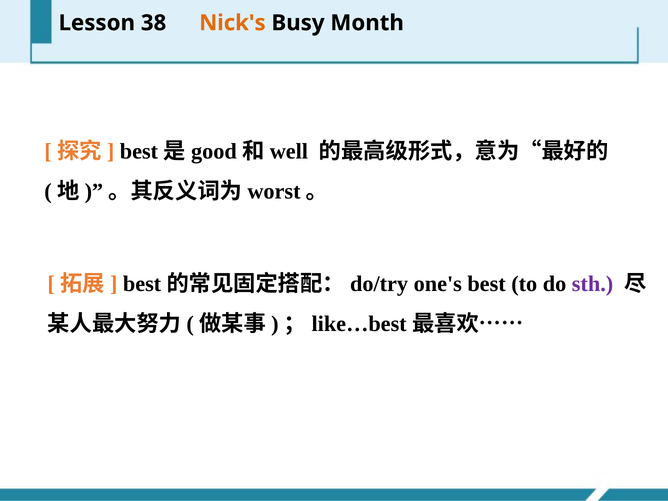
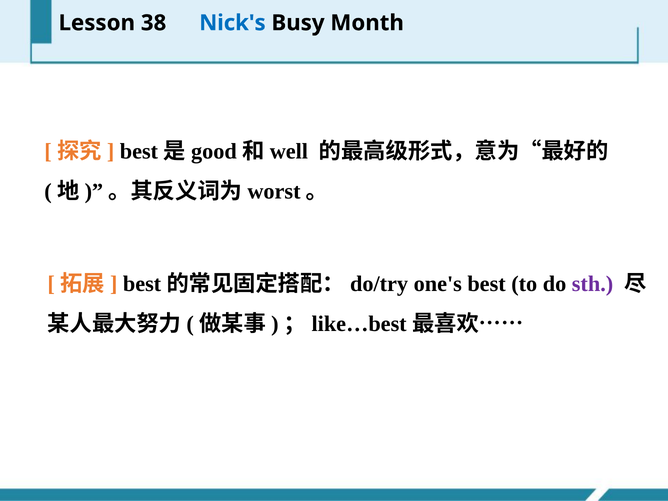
Nick's colour: orange -> blue (232, 23)
